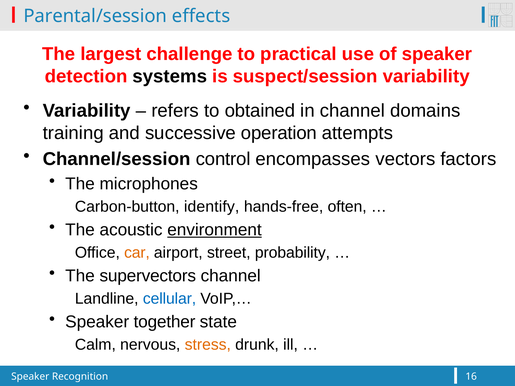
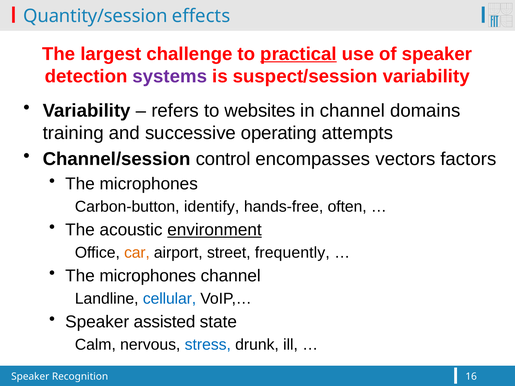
Parental/session: Parental/session -> Quantity/session (95, 16)
practical underline: none -> present (299, 54)
systems colour: black -> purple (170, 76)
obtained: obtained -> websites (260, 111)
operation: operation -> operating (279, 133)
probability: probability -> frequently (292, 253)
supervectors: supervectors -> microphones (148, 276)
together: together -> assisted (165, 322)
stress colour: orange -> blue (208, 345)
